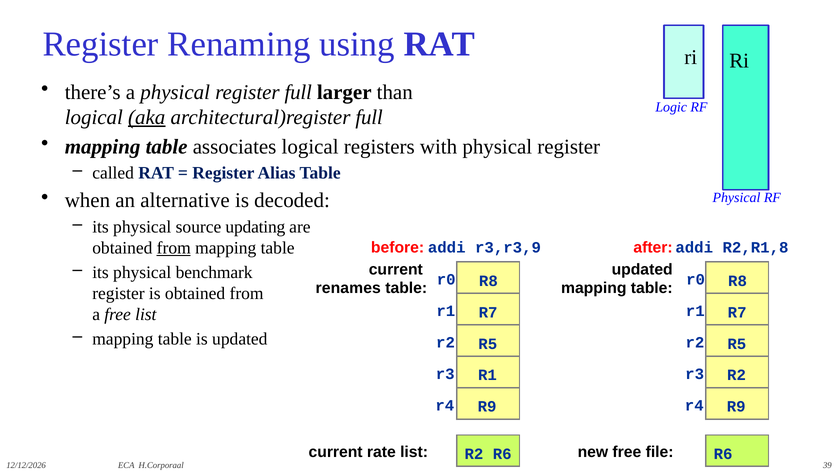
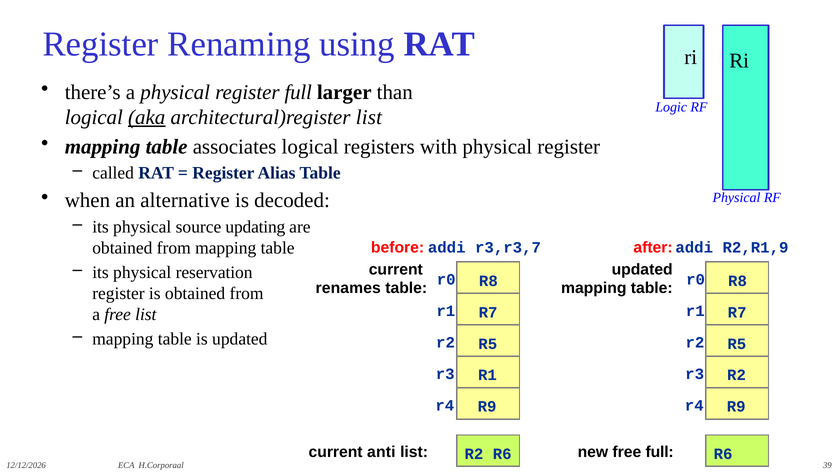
architectural)register full: full -> list (369, 117)
from underline: present -> none (174, 247)
r3,r3,9: r3,r3,9 -> r3,r3,7 (508, 247)
R2,R1,8: R2,R1,8 -> R2,R1,9 (756, 247)
benchmark: benchmark -> reservation (214, 272)
rate: rate -> anti (381, 451)
free file: file -> full (660, 451)
